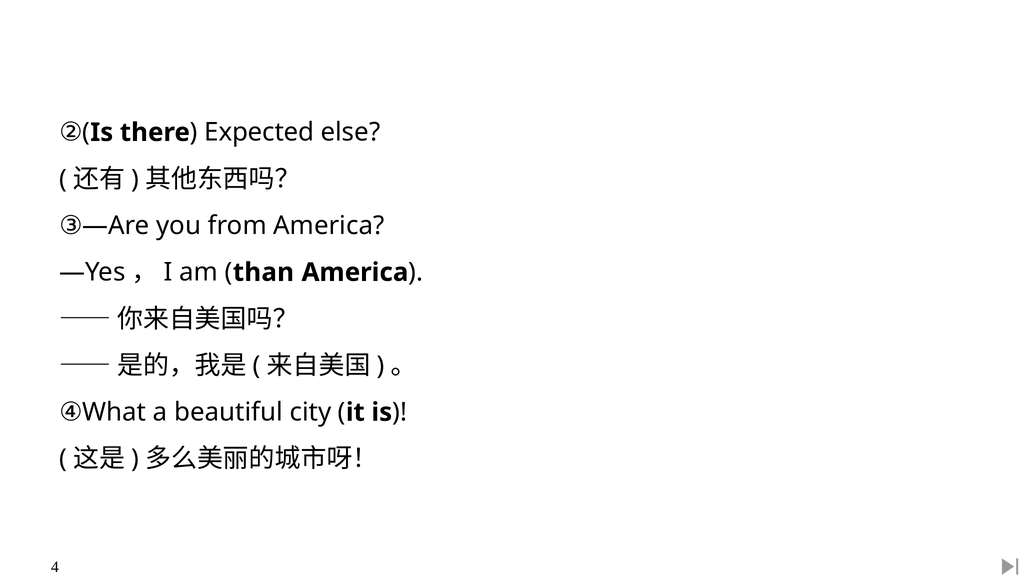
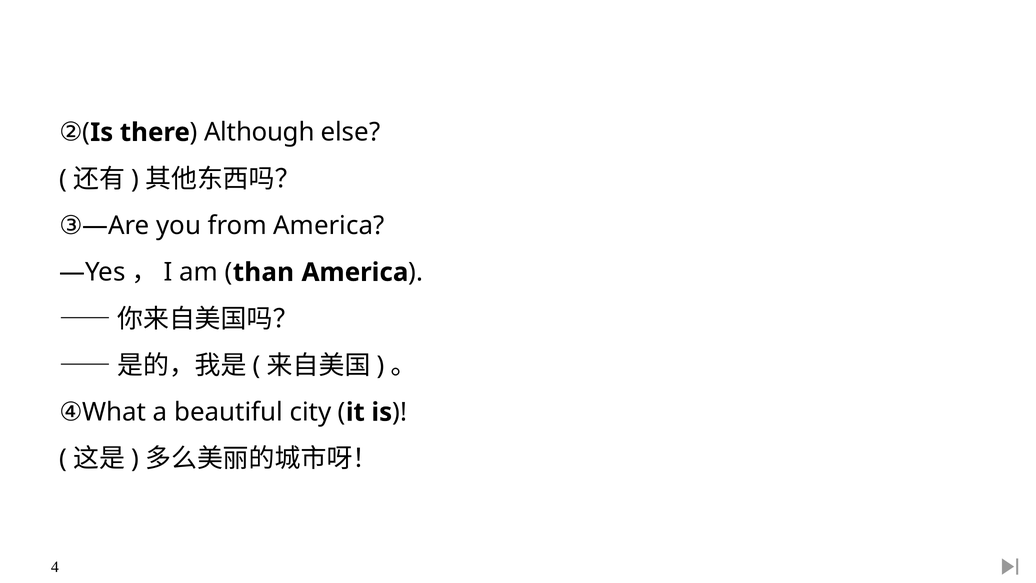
Expected: Expected -> Although (259, 132)
